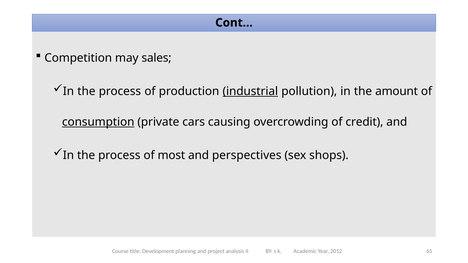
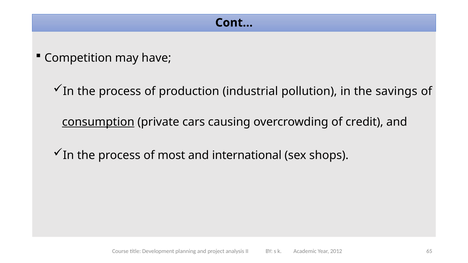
sales: sales -> have (156, 58)
industrial underline: present -> none (250, 91)
amount: amount -> savings (396, 91)
perspectives: perspectives -> international (247, 155)
